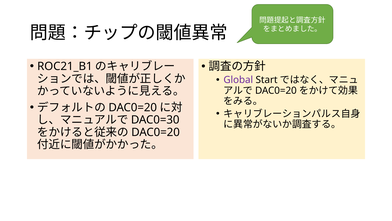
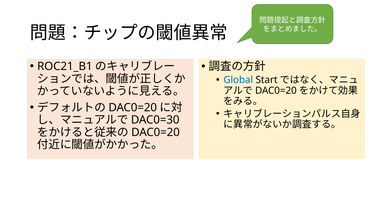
Global colour: purple -> blue (238, 80)
